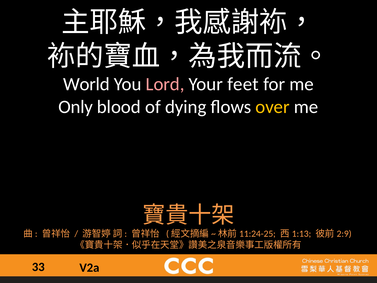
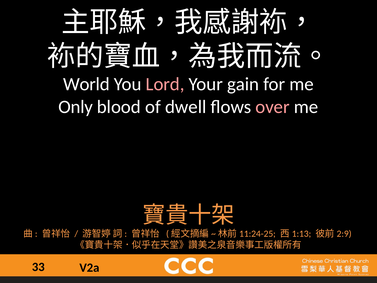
feet: feet -> gain (243, 84)
dying: dying -> dwell (186, 107)
over colour: yellow -> pink (273, 107)
